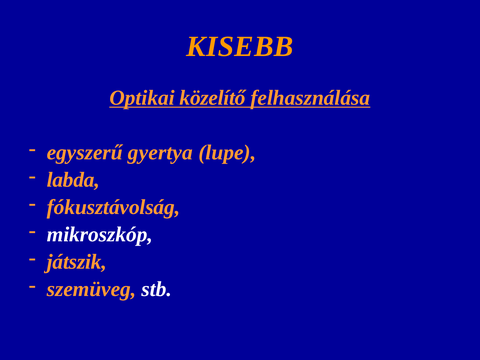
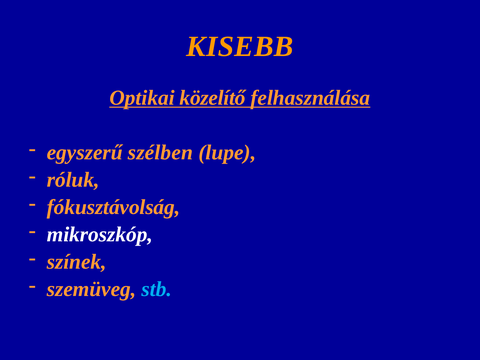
gyertya: gyertya -> szélben (160, 152)
labda: labda -> róluk (73, 180)
játszik: játszik -> színek (77, 262)
stb colour: white -> light blue (157, 289)
